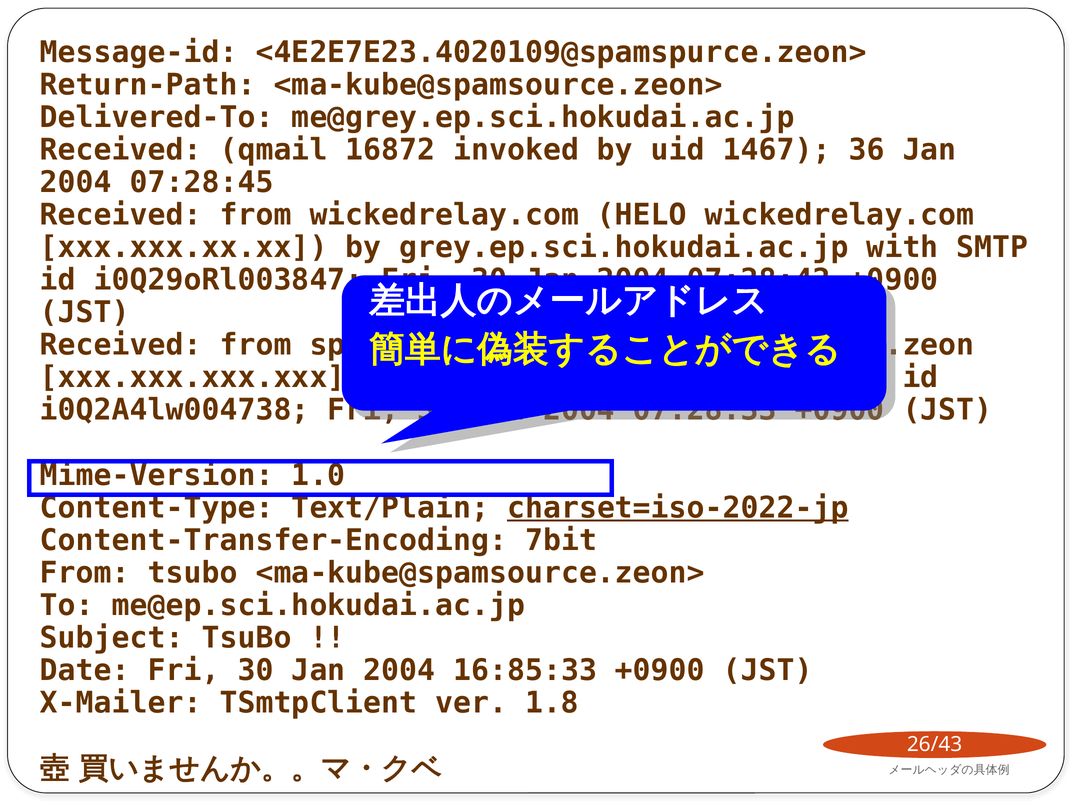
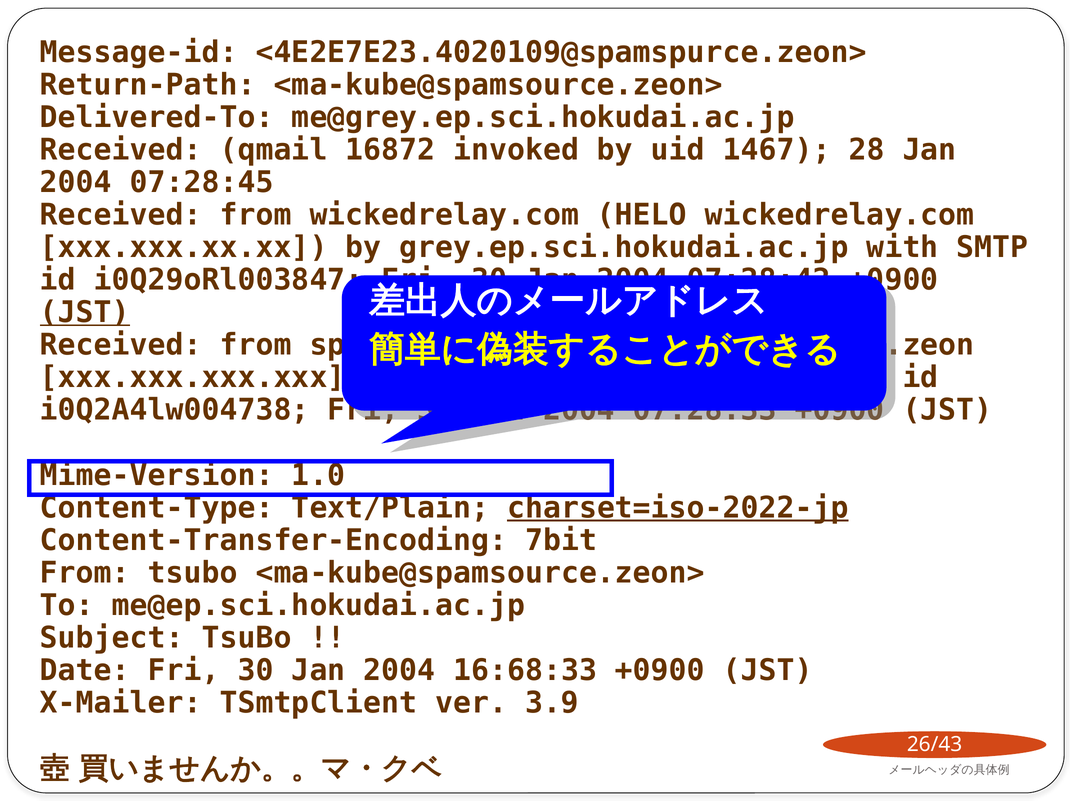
36: 36 -> 28 (867, 150)
JST underline: none -> present (85, 313)
16:85:33: 16:85:33 -> 16:68:33 (525, 670)
1.8: 1.8 -> 3.9 (552, 703)
